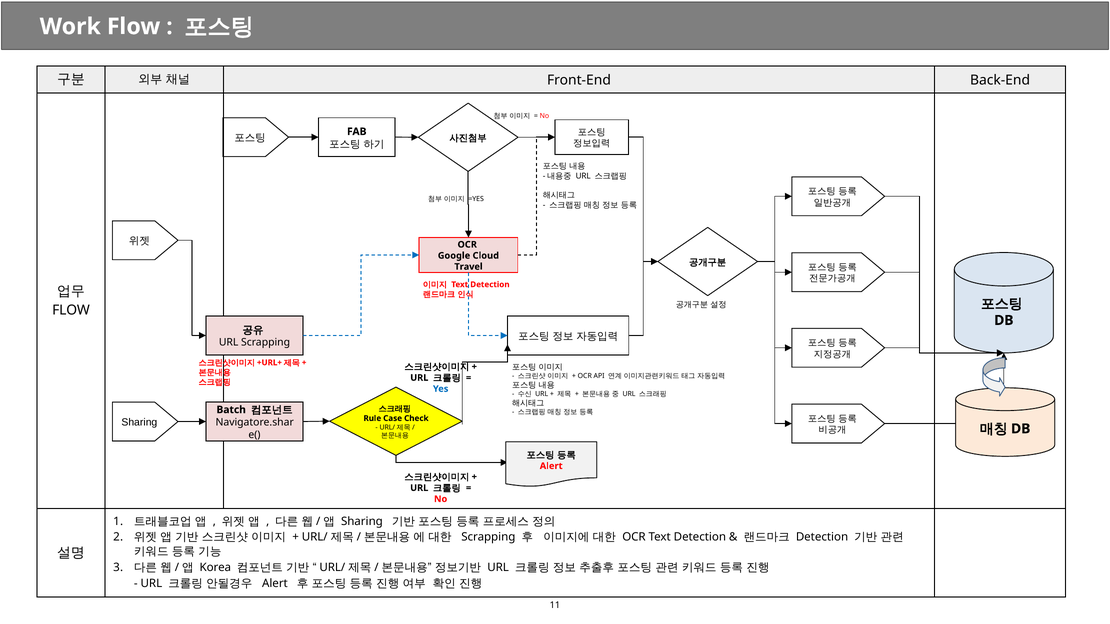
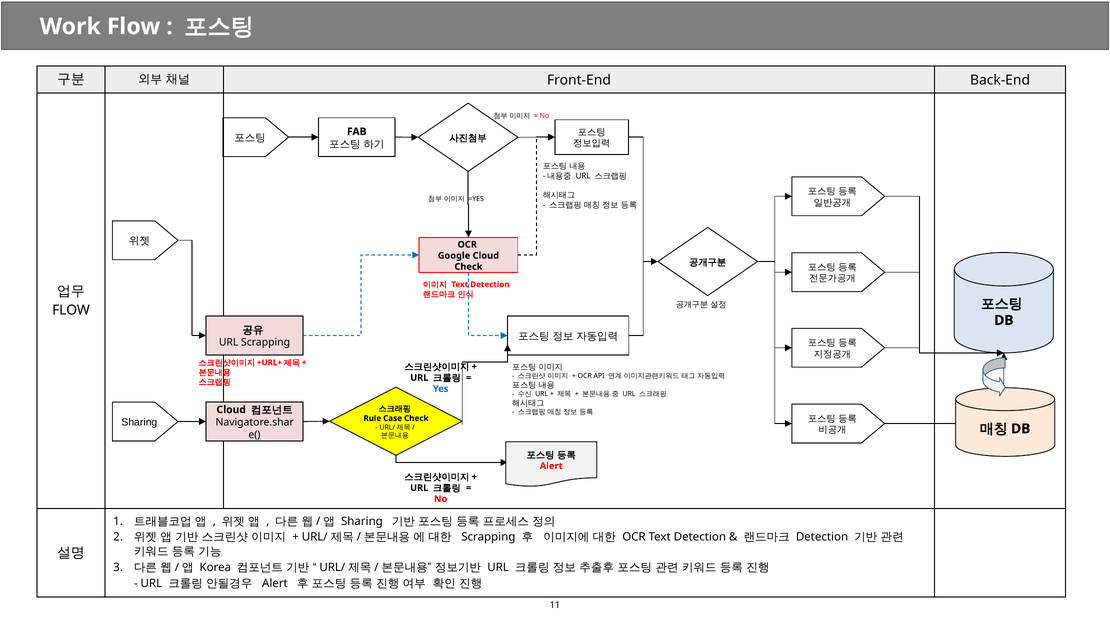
Travel: Travel -> Check (468, 267)
Batch: Batch -> Cloud (231, 410)
